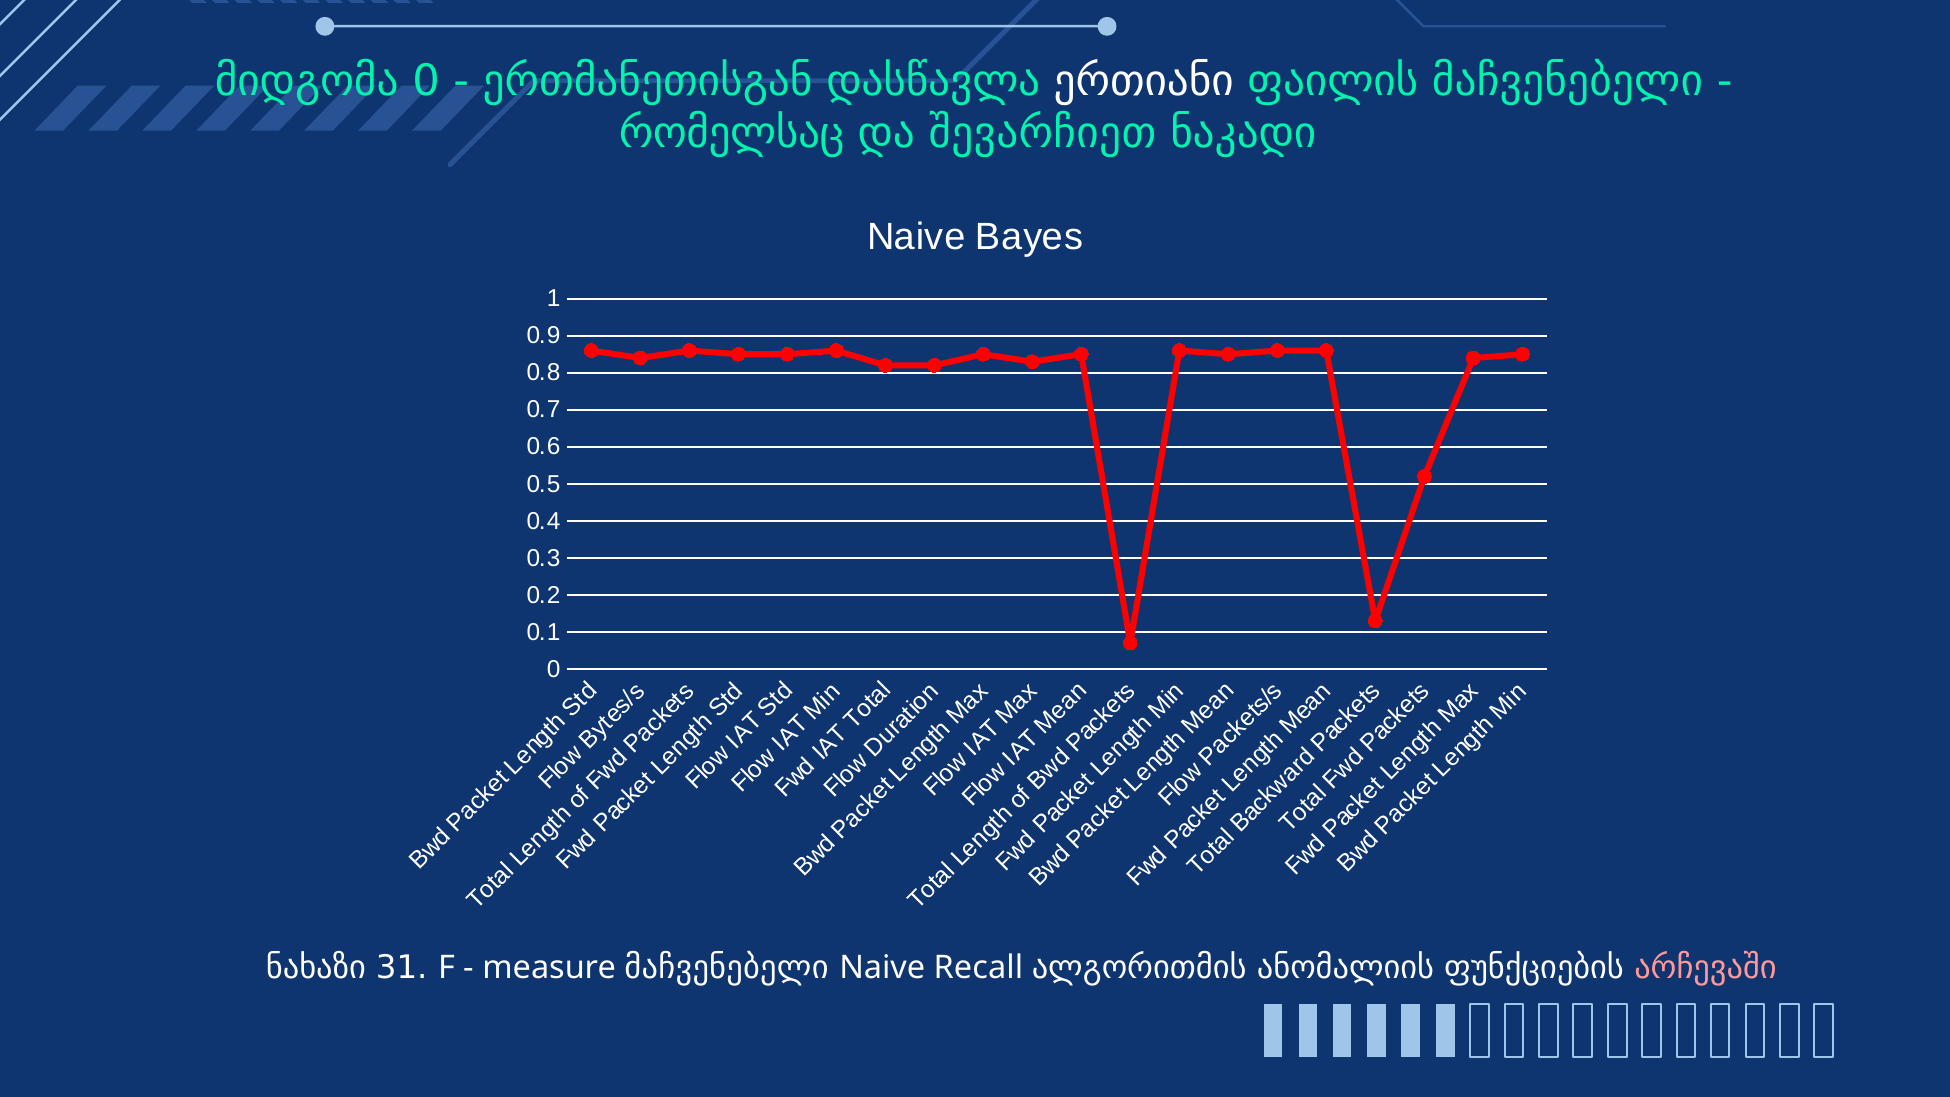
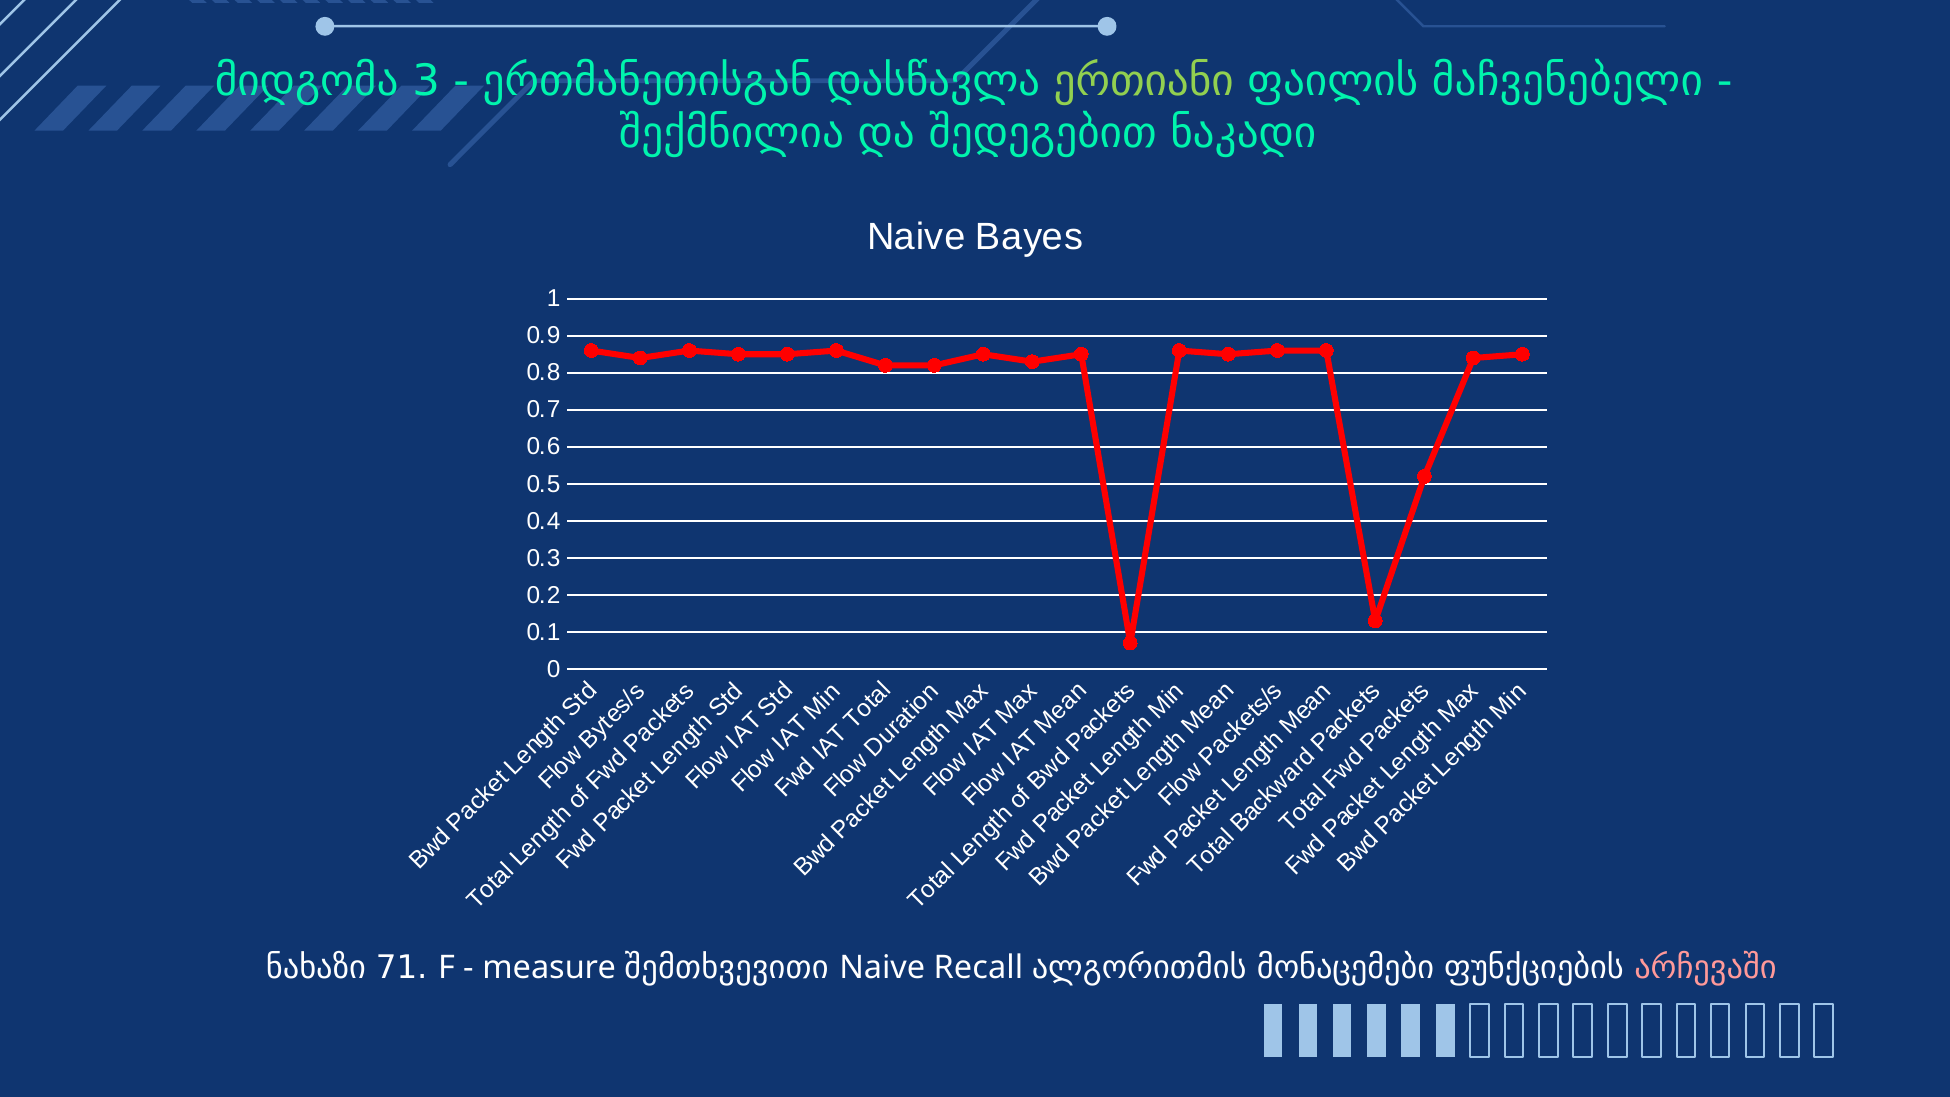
მიდგომა 0: 0 -> 3 (426, 81)
ერთიანი colour: white -> light green (1144, 81)
რომელსაც: რომელსაც -> შექმნილია (731, 133)
შევარჩიეთ: შევარჩიეთ -> შედეგებით (1043, 133)
31: 31 -> 71 (402, 967)
measure მაჩვენებელი: მაჩვენებელი -> შემთხვევითი (727, 967)
ანომალიის: ანომალიის -> მონაცემები (1346, 967)
